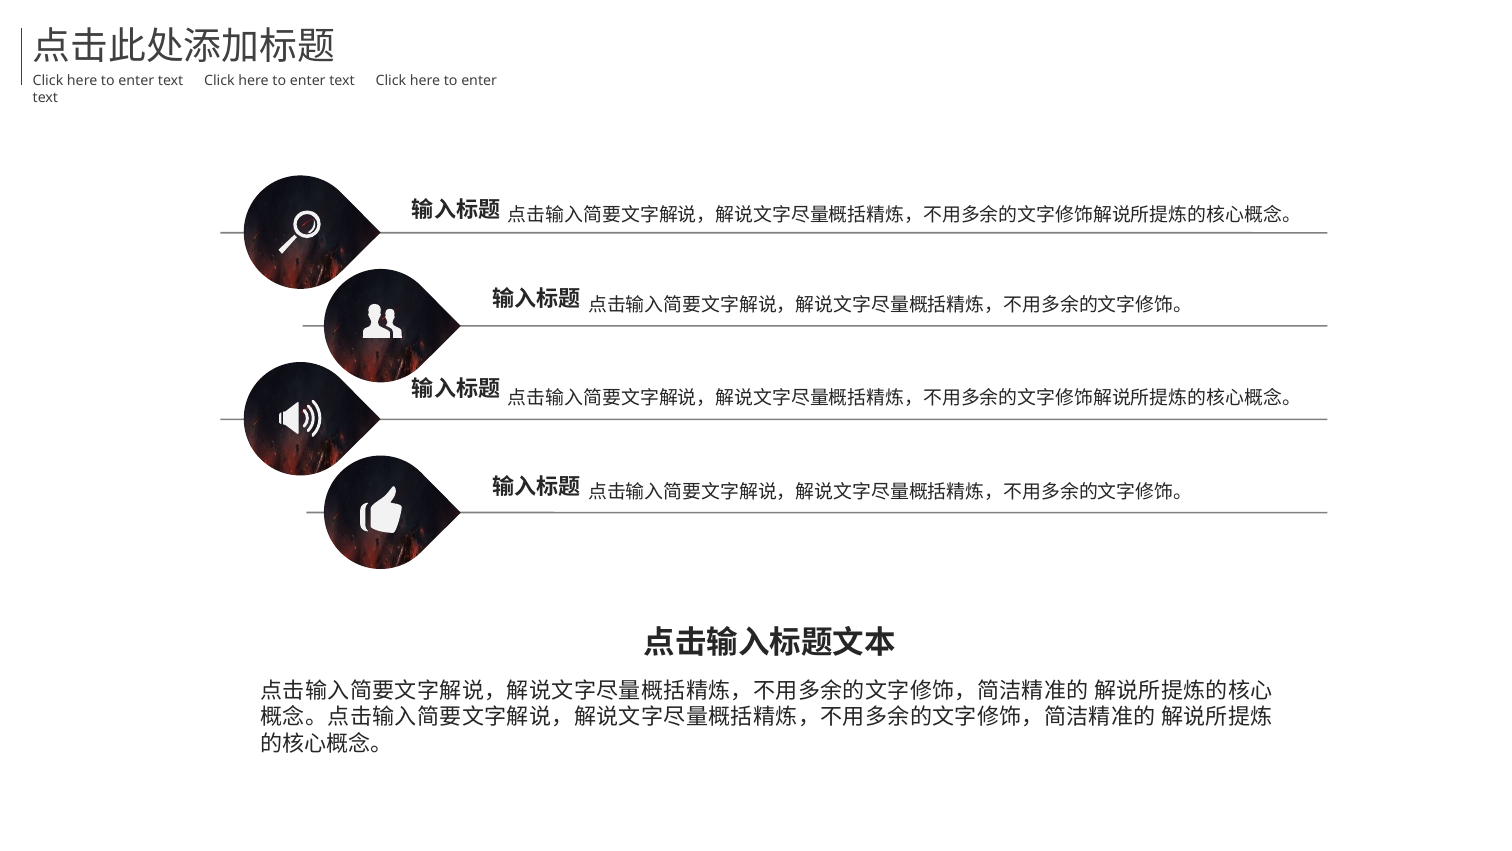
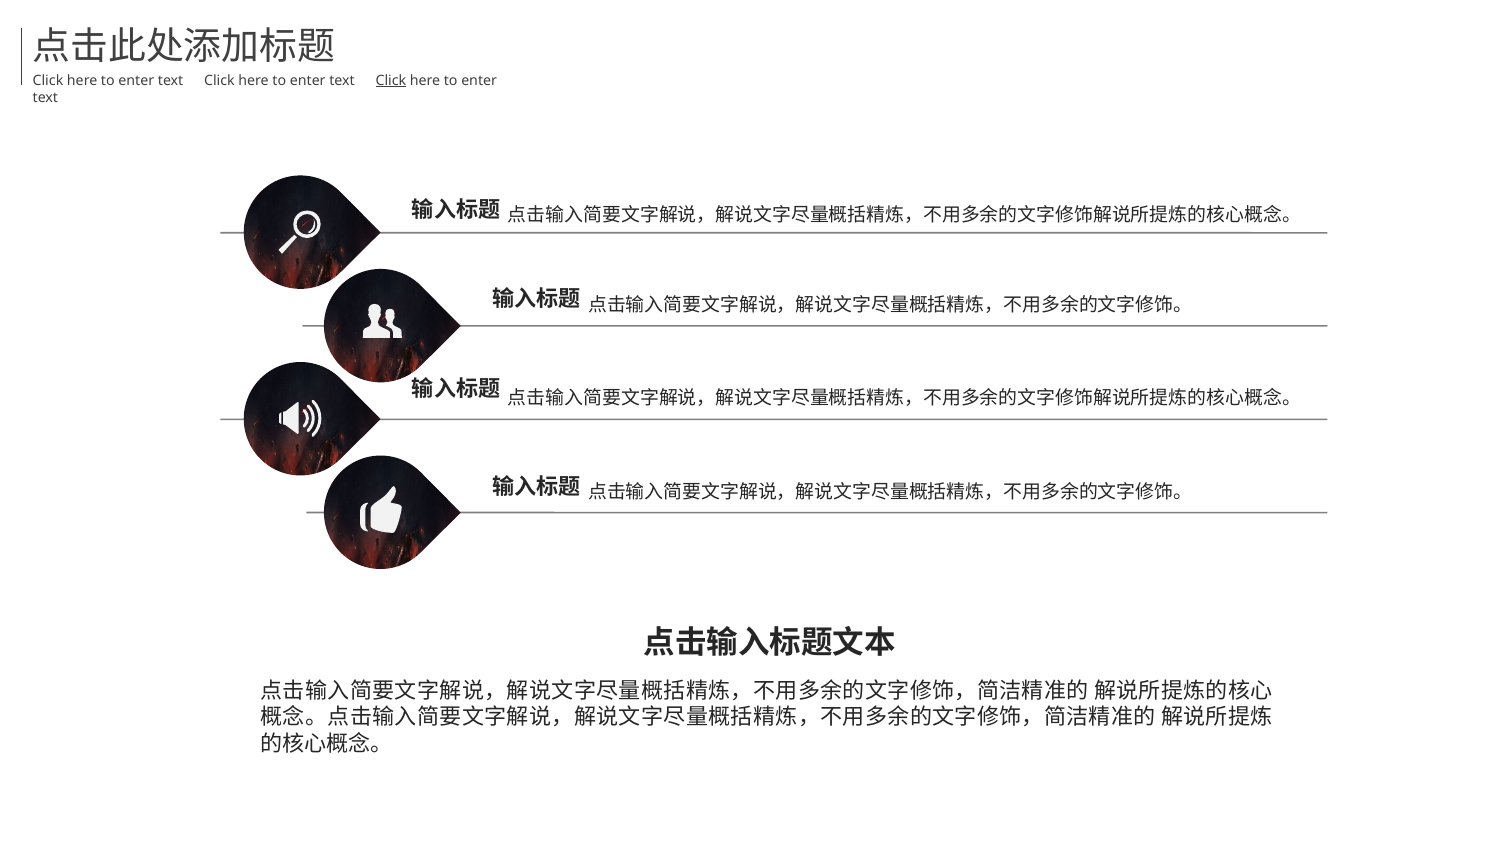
Click underline: none -> present (391, 80)
